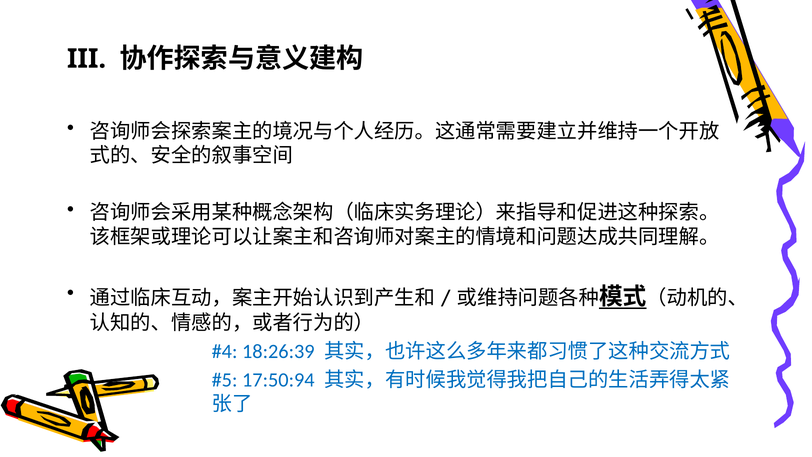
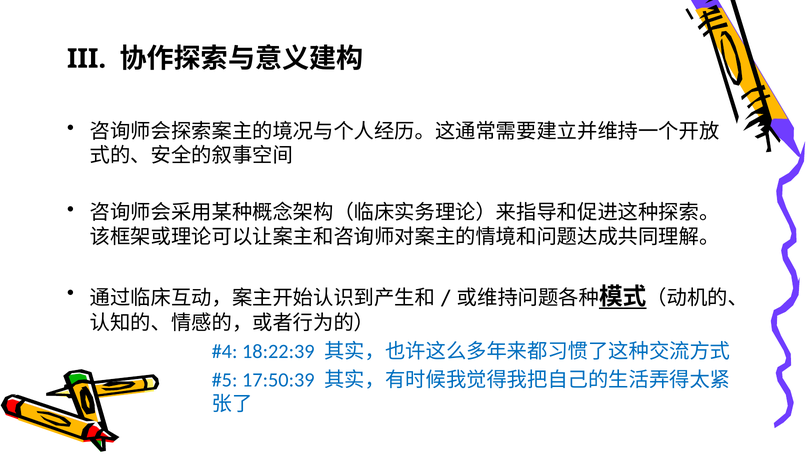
18:26:39: 18:26:39 -> 18:22:39 (278, 351)
17:50:94: 17:50:94 -> 17:50:39 (278, 380)
